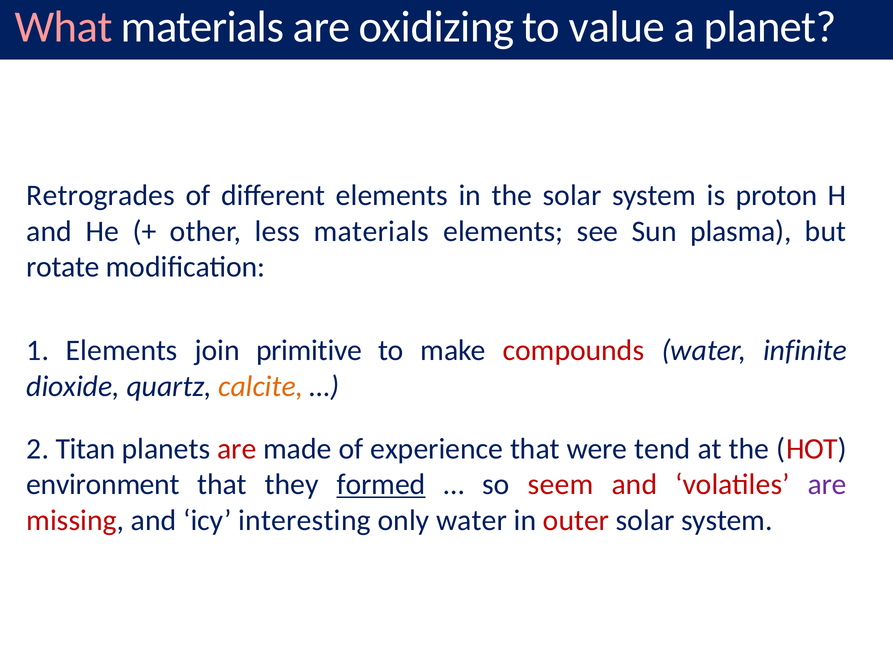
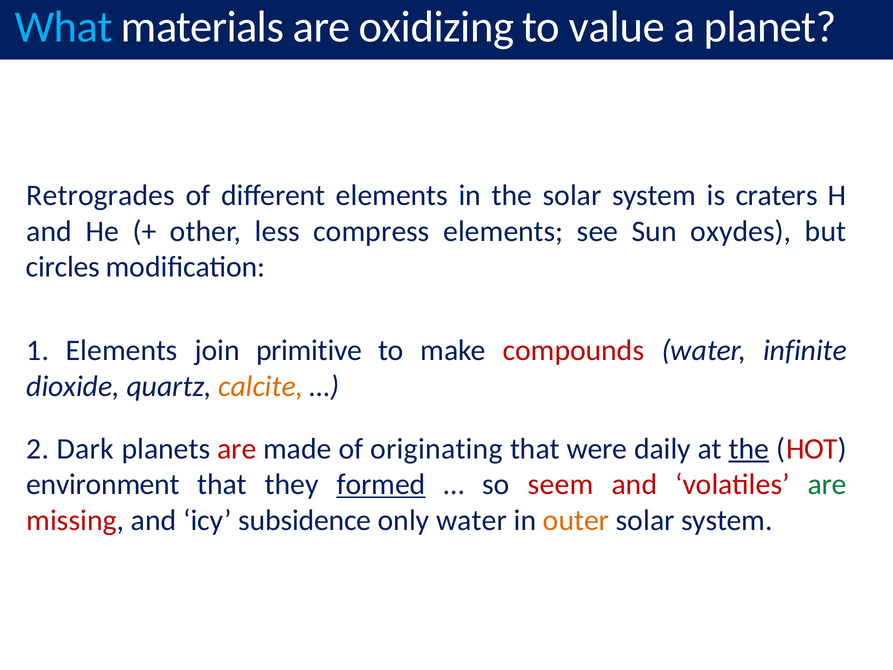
What colour: pink -> light blue (64, 27)
proton: proton -> craters (777, 196)
less materials: materials -> compress (371, 231)
plasma: plasma -> oxydes (741, 231)
rotate: rotate -> circles (63, 267)
Titan: Titan -> Dark (85, 449)
experience: experience -> originating (437, 449)
tend: tend -> daily (663, 449)
the underline: none -> present (749, 449)
are colour: purple -> green (827, 484)
interesting: interesting -> subsidence (305, 520)
outer colour: red -> orange (576, 520)
